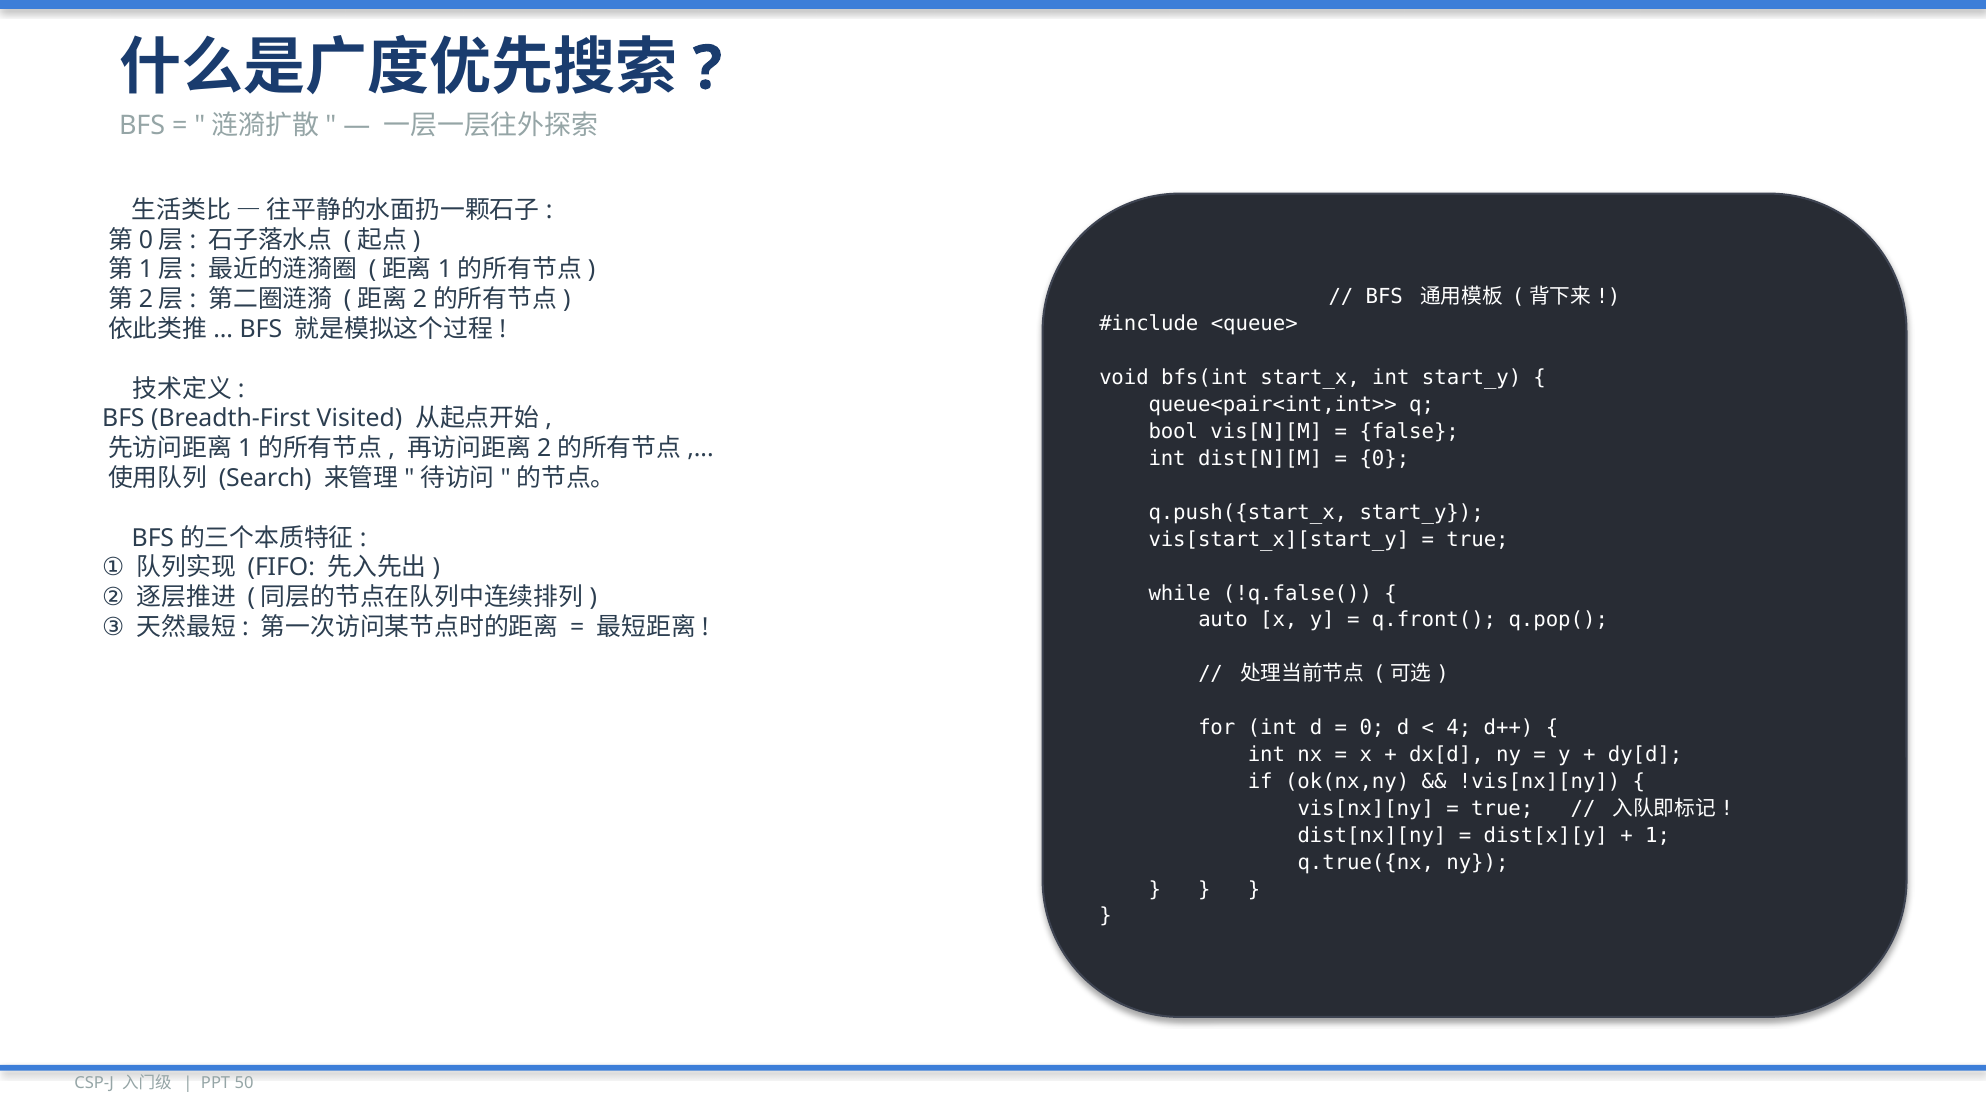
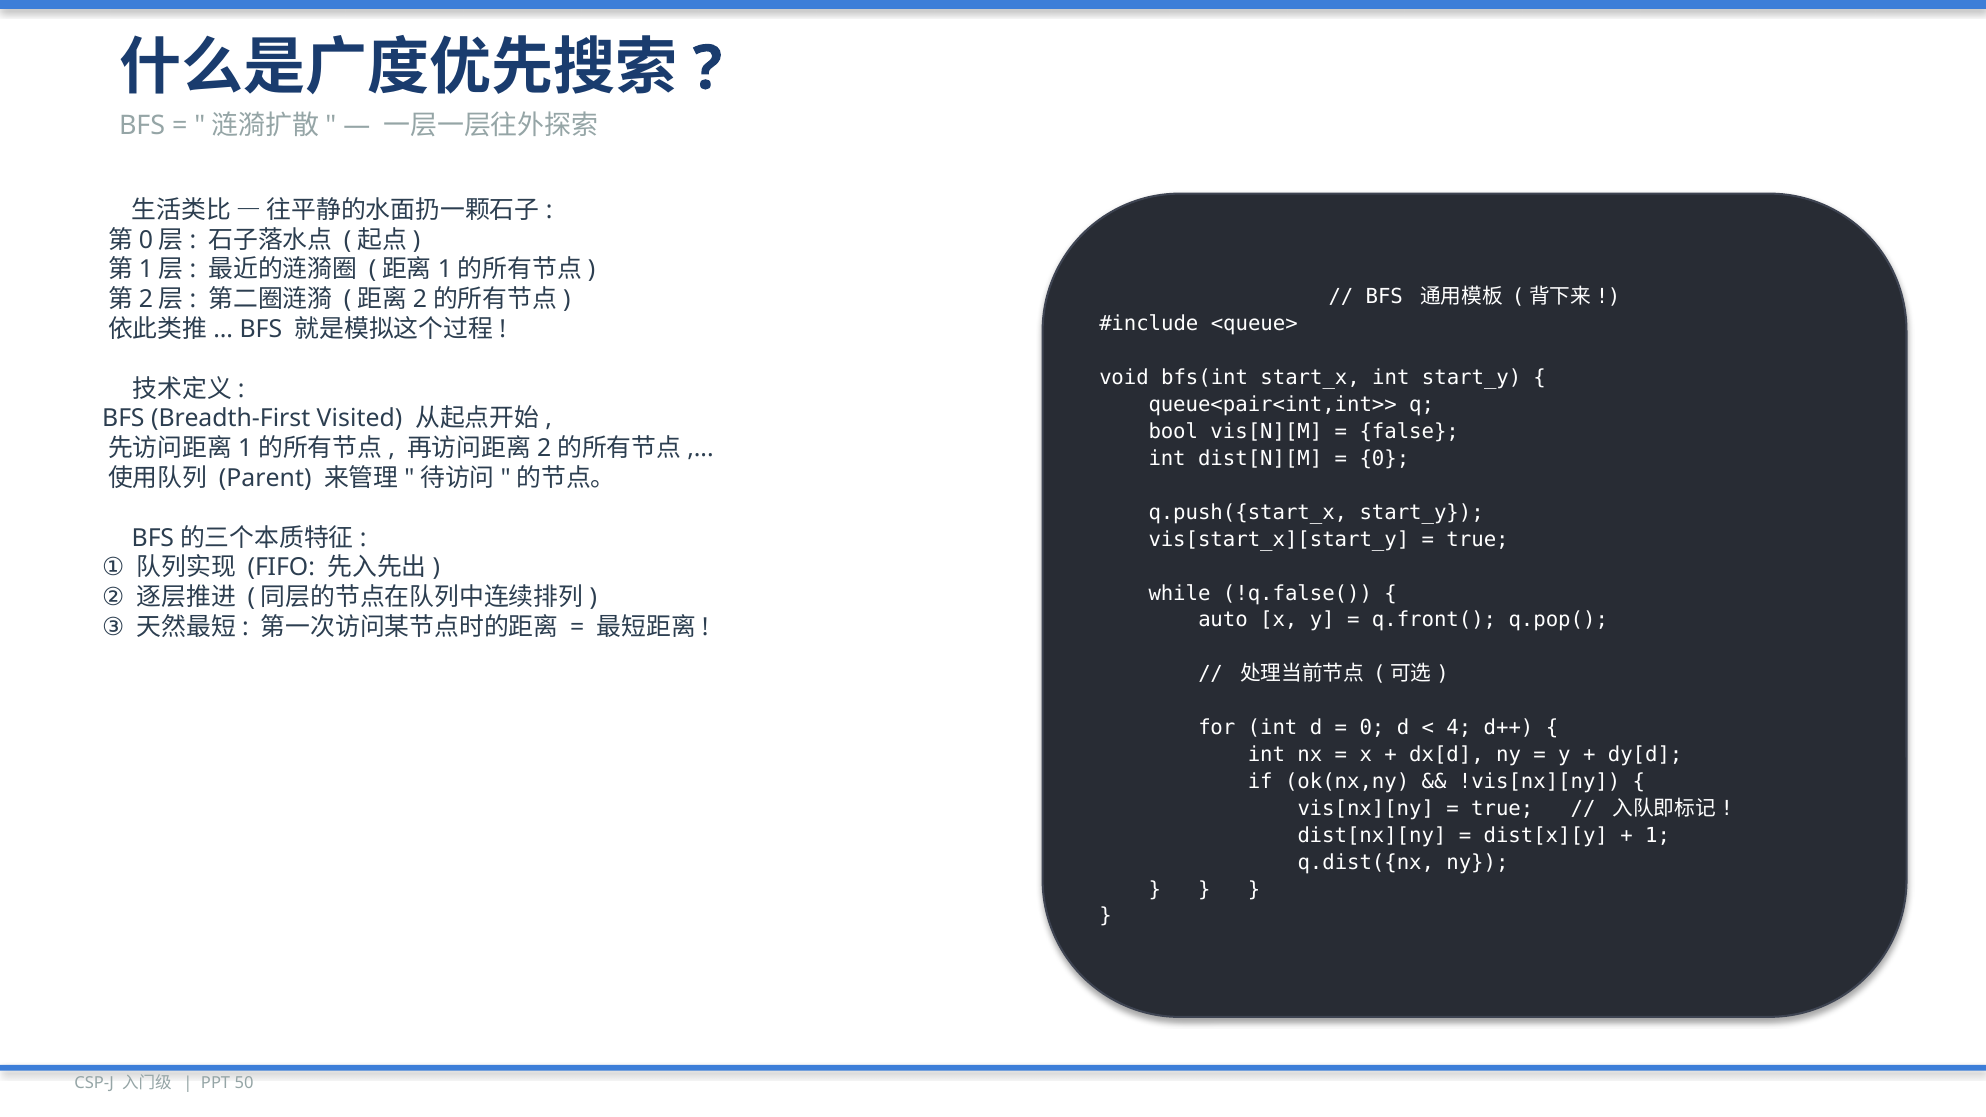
Search: Search -> Parent (265, 478)
q.true({nx: q.true({nx -> q.dist({nx (1366, 862)
